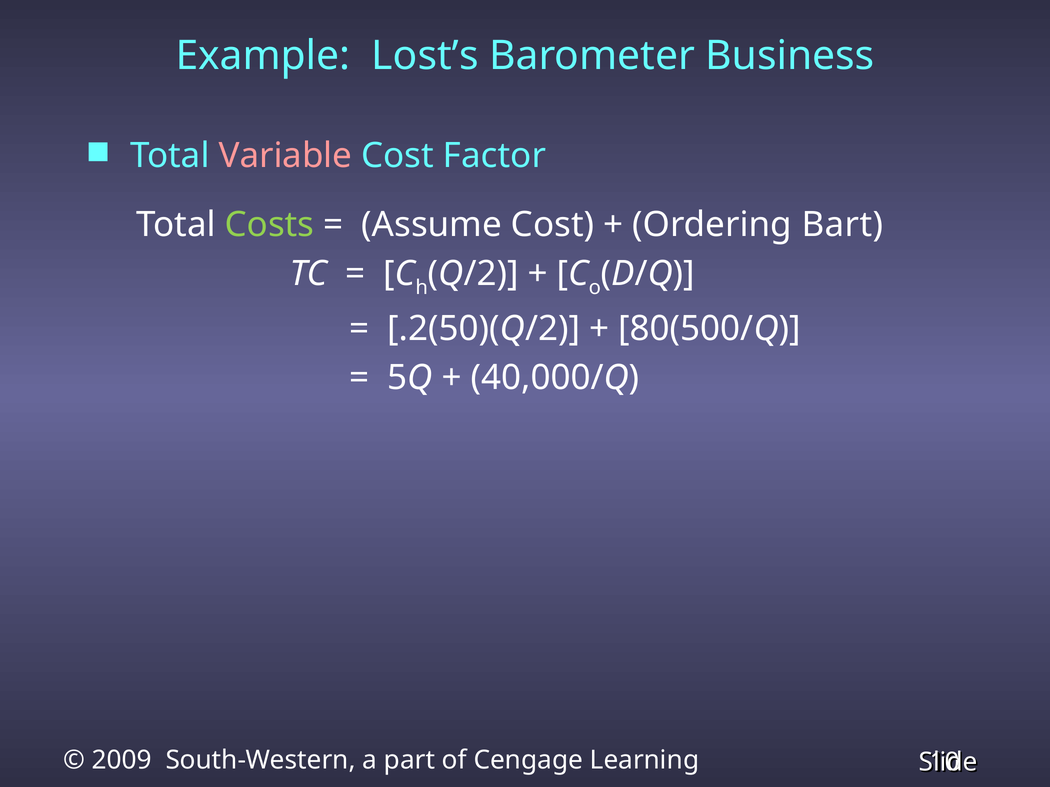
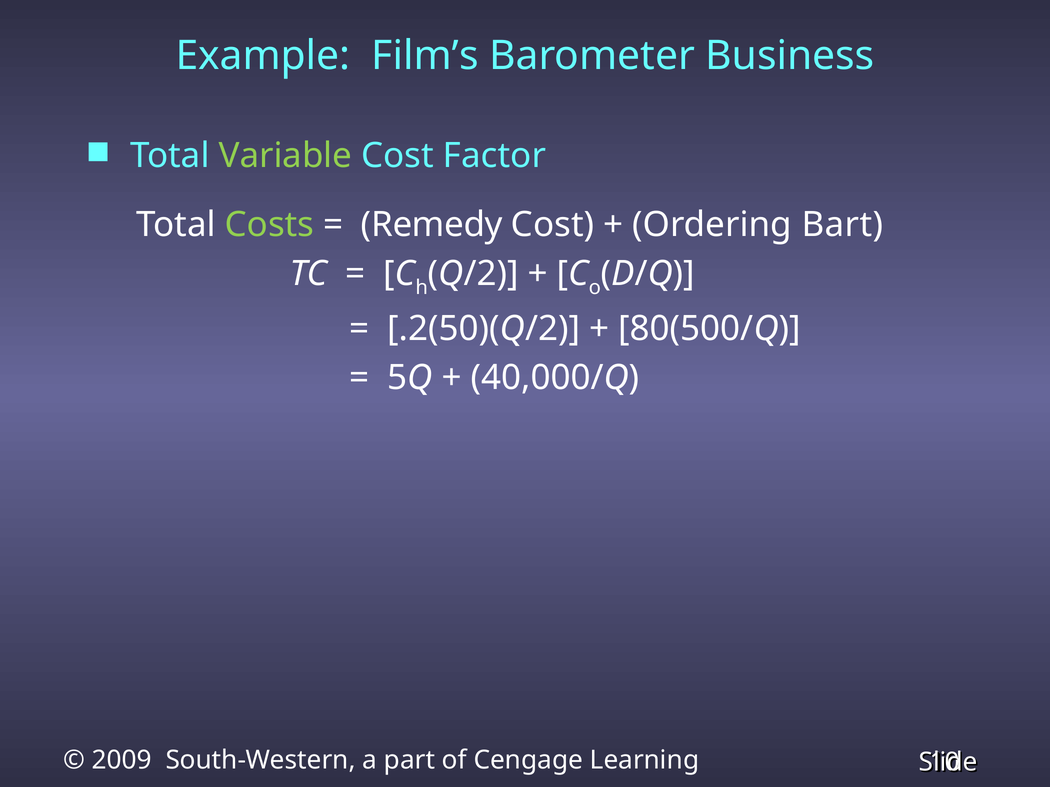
Lost’s: Lost’s -> Film’s (425, 56)
Variable colour: pink -> light green (285, 156)
Assume: Assume -> Remedy (432, 225)
